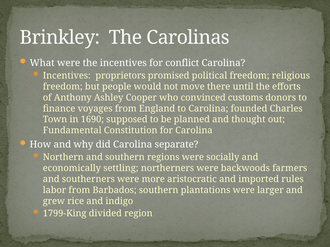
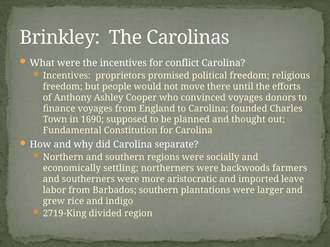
convinced customs: customs -> voyages (246, 98)
rules: rules -> leave (293, 179)
1799-King: 1799-King -> 2719-King (65, 214)
